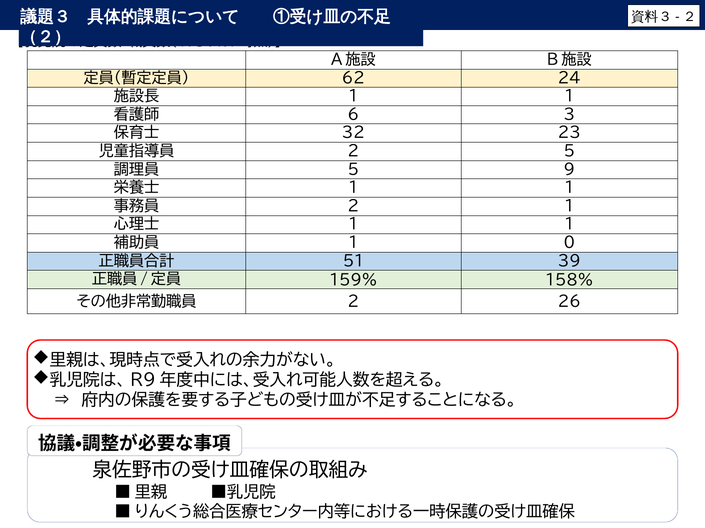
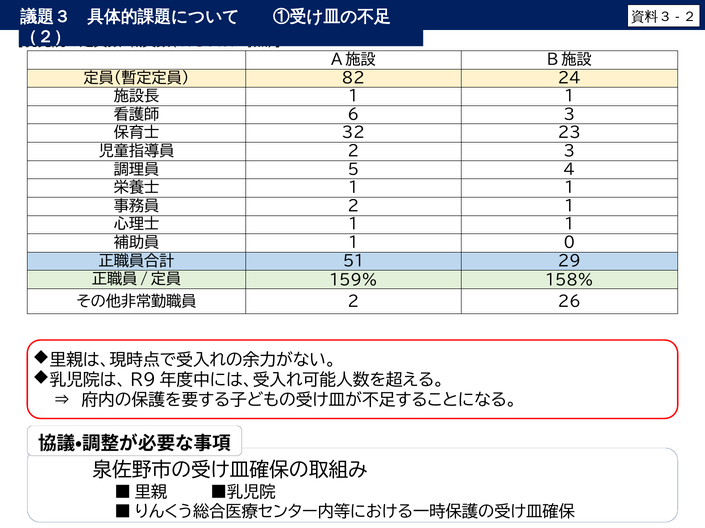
62: 62 -> 82 (353, 78)
2 5: 5 -> 3 (569, 151)
9: 9 -> 4 (569, 170)
39: 39 -> 29 (569, 262)
